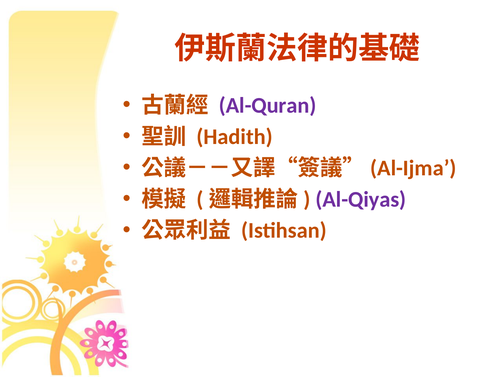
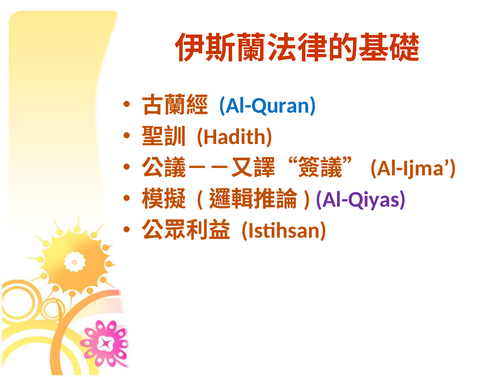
Al-Quran colour: purple -> blue (268, 105)
